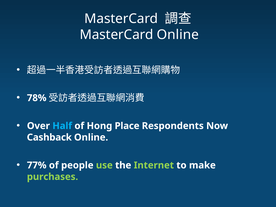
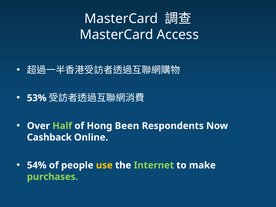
MasterCard Online: Online -> Access (178, 35)
78%: 78% -> 53% (37, 98)
Half colour: light blue -> light green (62, 126)
Place: Place -> Been (127, 126)
77%: 77% -> 54% (37, 165)
use colour: light green -> yellow (104, 165)
